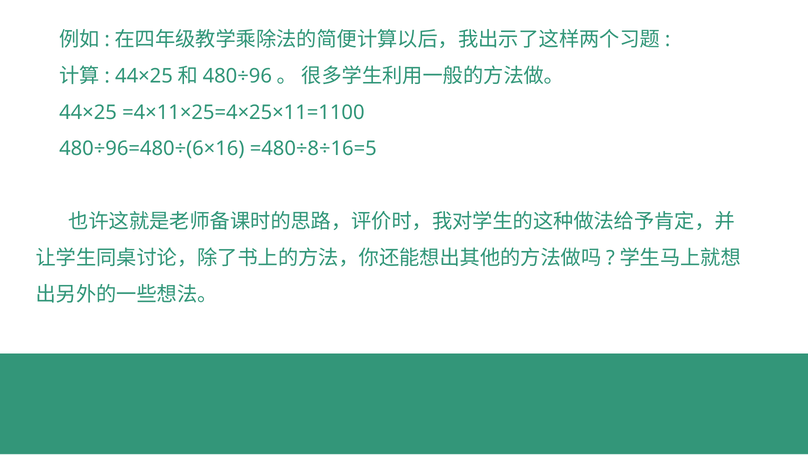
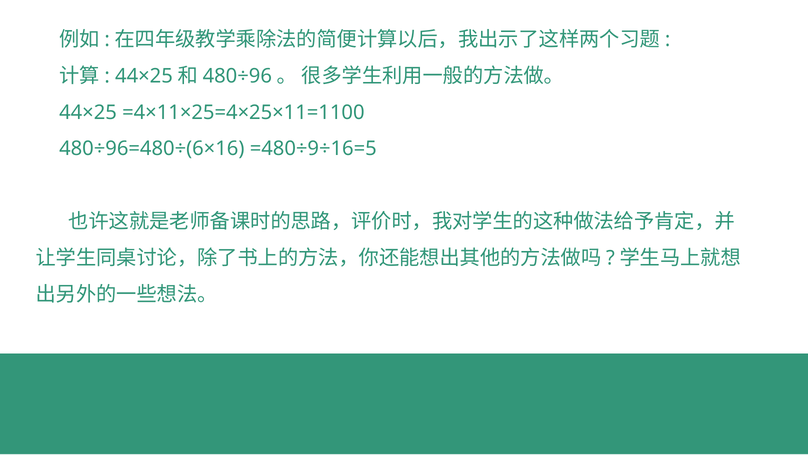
=480÷8÷16=5: =480÷8÷16=5 -> =480÷9÷16=5 (313, 149)
